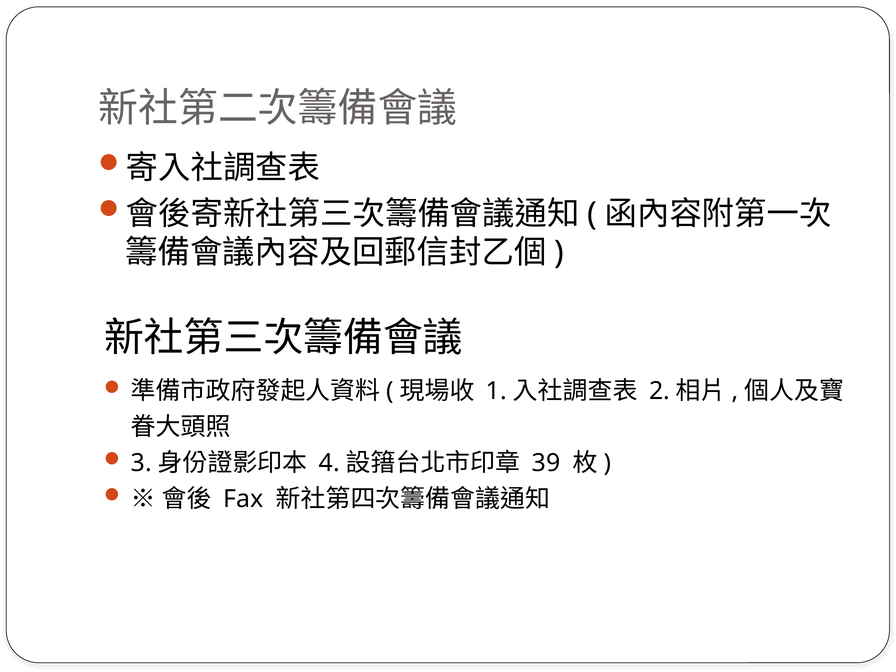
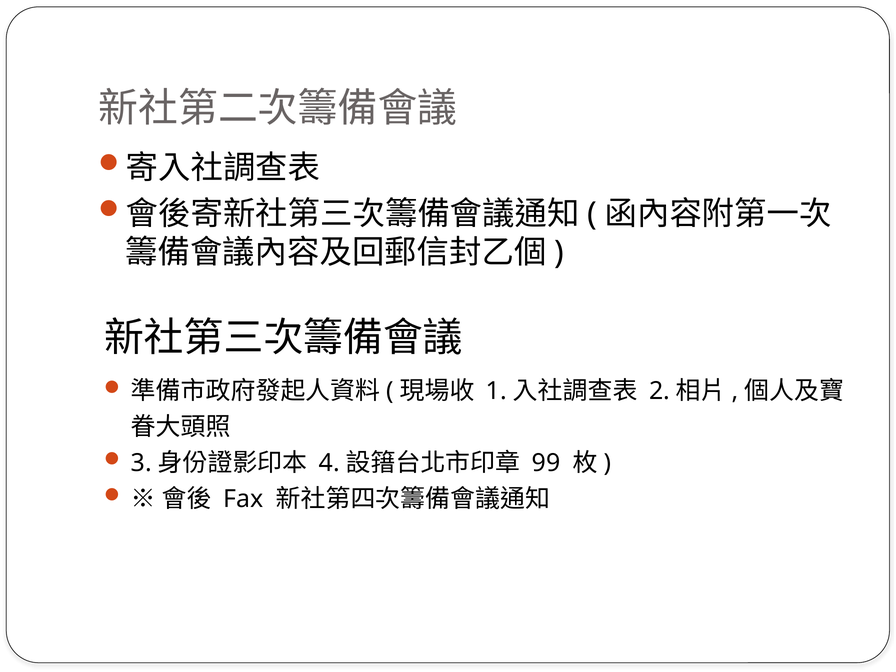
39: 39 -> 99 (546, 463)
